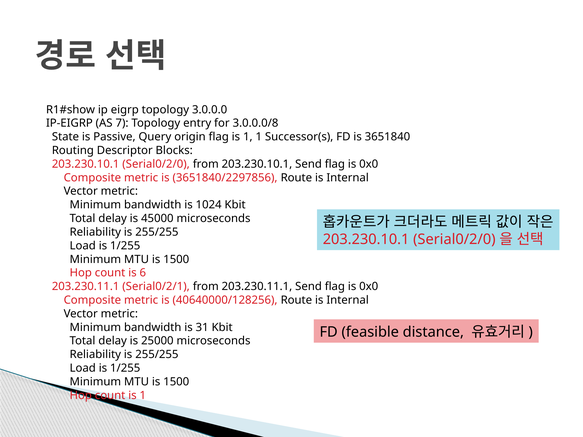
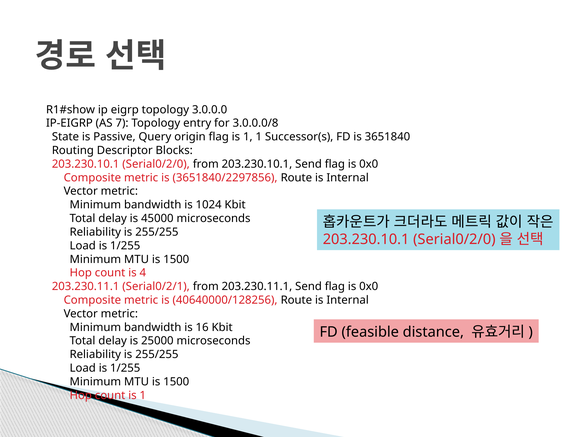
6: 6 -> 4 (143, 273)
31: 31 -> 16 (202, 327)
